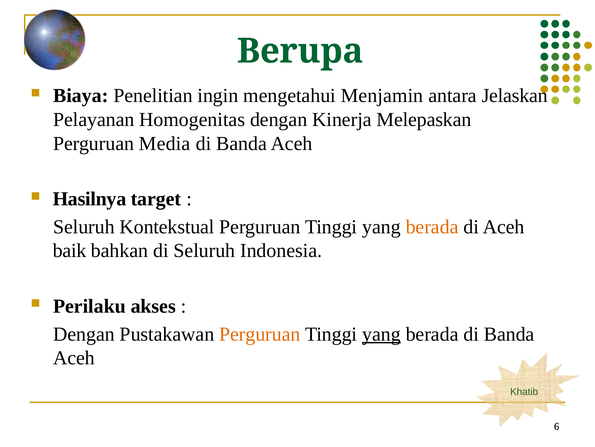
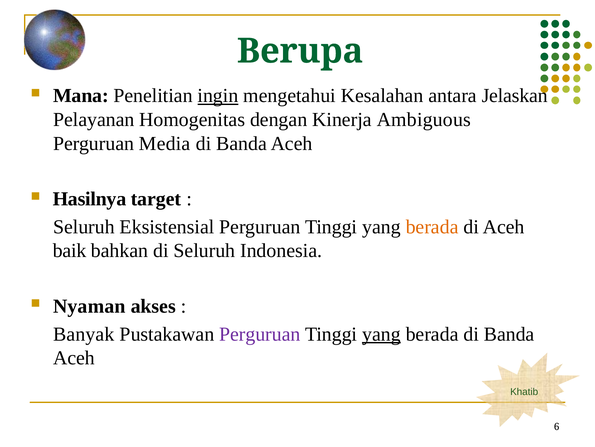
Biaya: Biaya -> Mana (81, 96)
ingin underline: none -> present (218, 96)
Menjamin: Menjamin -> Kesalahan (382, 96)
Melepaskan: Melepaskan -> Ambiguous (424, 119)
Kontekstual: Kontekstual -> Eksistensial (167, 226)
Perilaku: Perilaku -> Nyaman (89, 306)
Dengan: Dengan -> Banyak (84, 334)
Perguruan colour: orange -> purple (260, 334)
